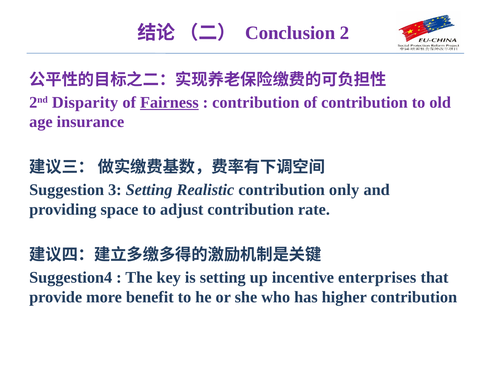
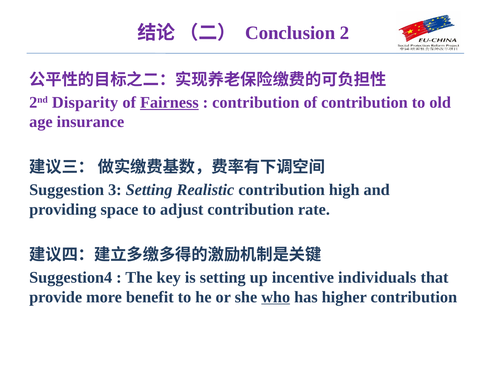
only: only -> high (344, 190)
enterprises: enterprises -> individuals (377, 278)
who underline: none -> present (276, 297)
